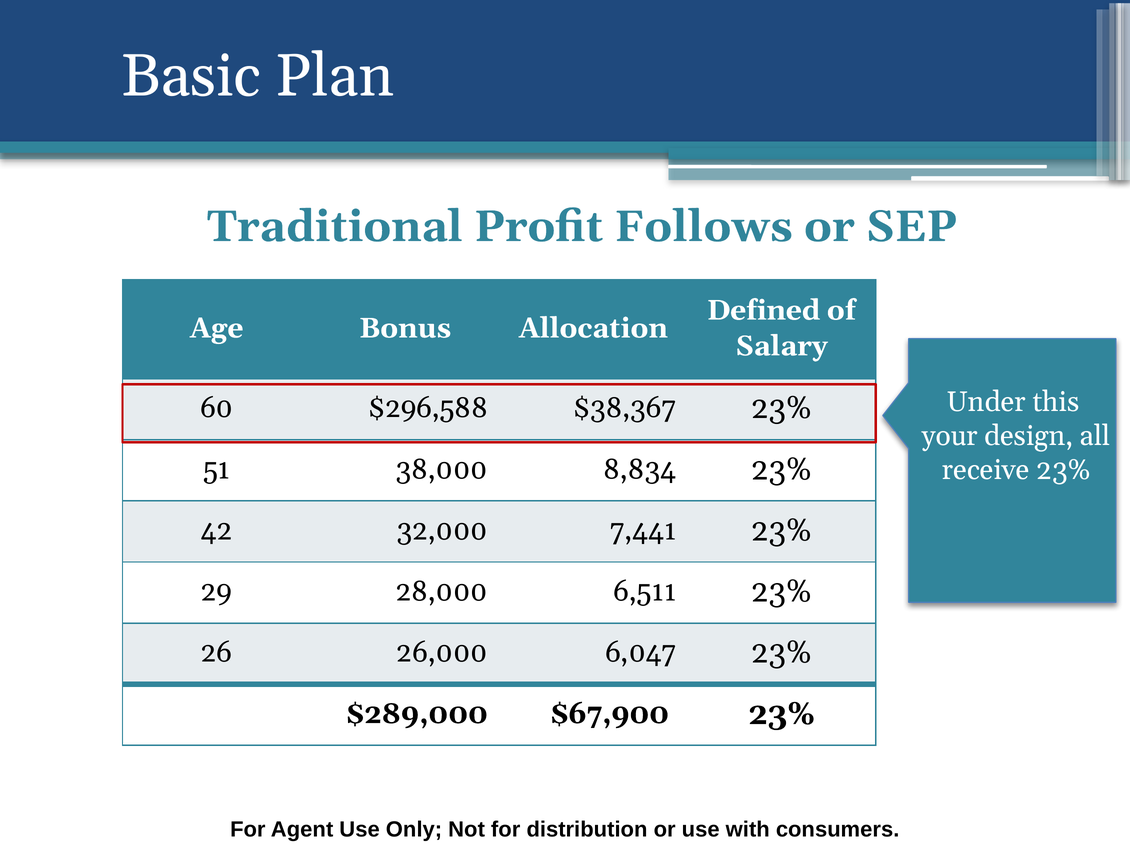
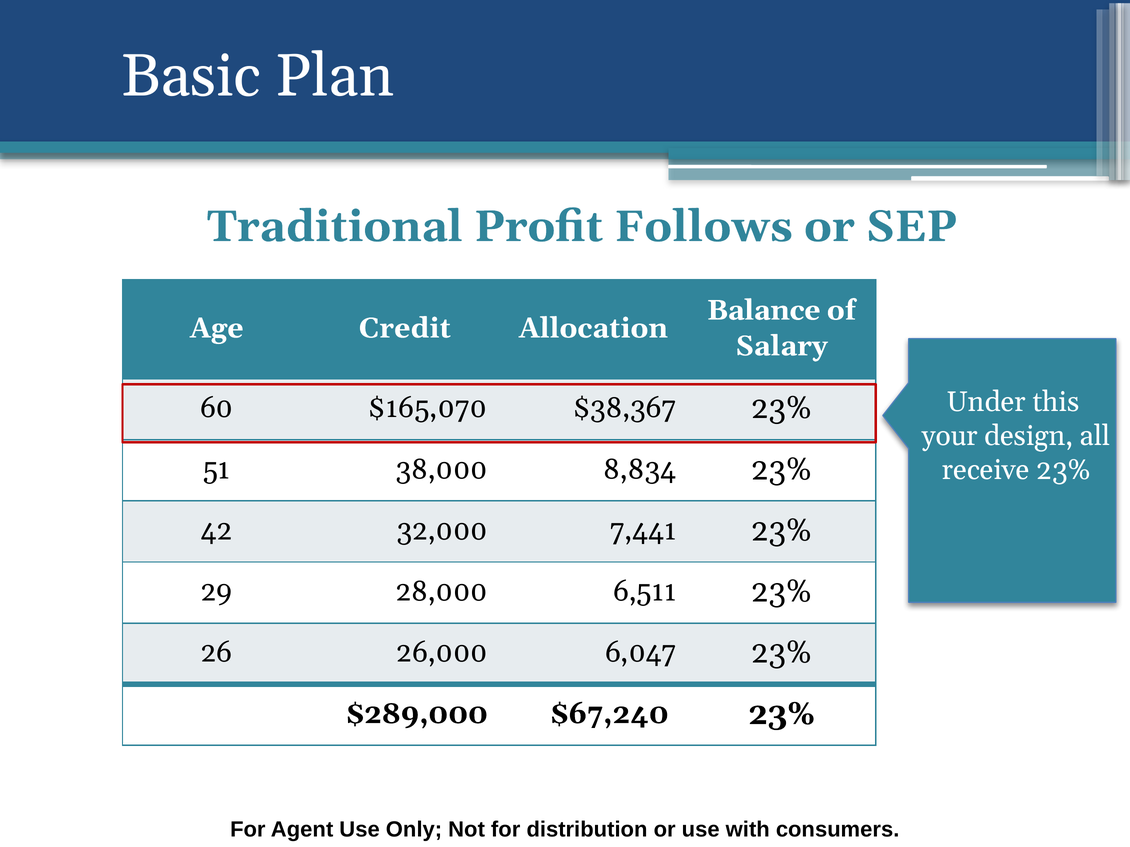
Defined: Defined -> Balance (764, 310)
Bonus: Bonus -> Credit (405, 328)
$296,588: $296,588 -> $165,070 (428, 408)
$67,900: $67,900 -> $67,240 (609, 714)
